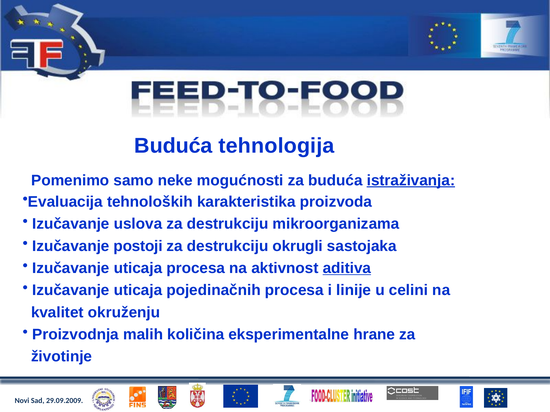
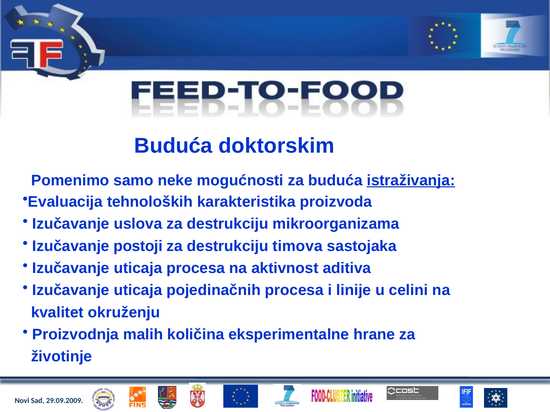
tehnologija: tehnologija -> doktorskim (277, 146)
okrugli: okrugli -> timova (298, 246)
aditiva underline: present -> none (347, 268)
